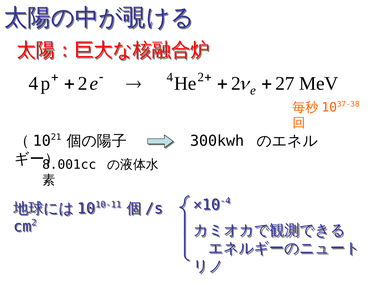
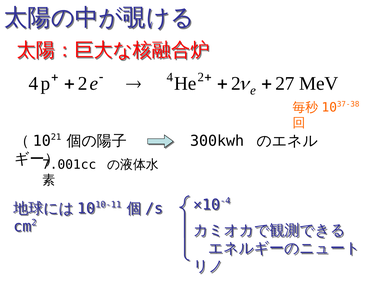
8.001cc: 8.001cc -> 7.001cc (69, 164)
